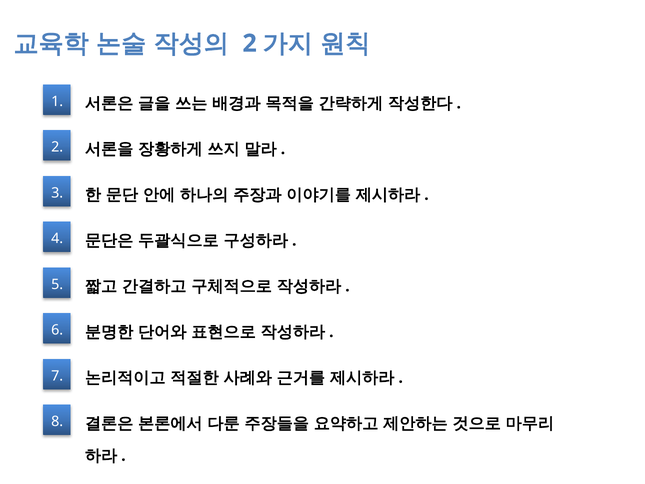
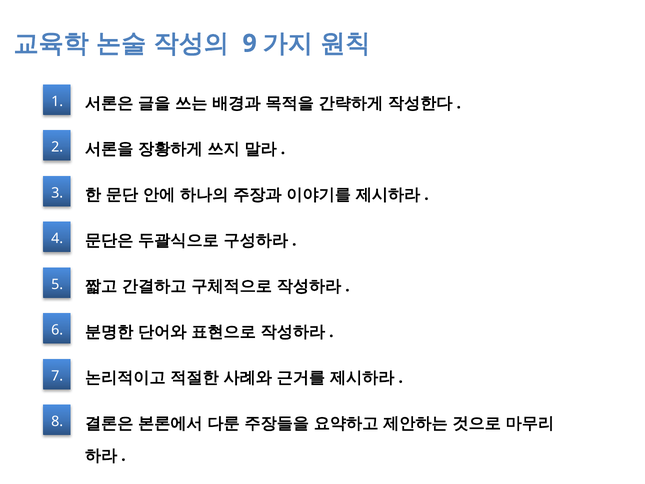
2: 2 -> 9 (250, 43)
